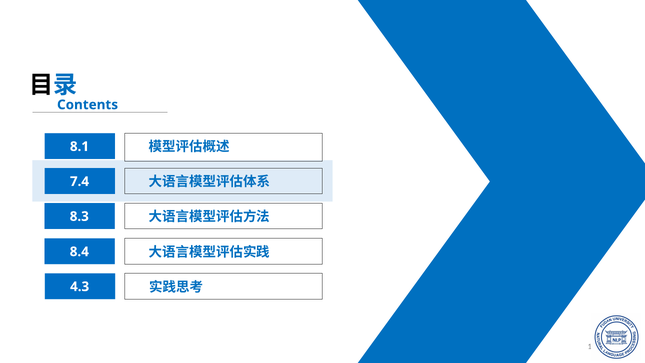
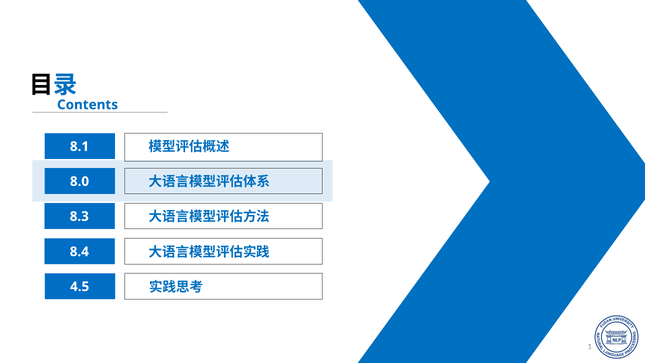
7.4: 7.4 -> 8.0 (79, 181)
4.3: 4.3 -> 4.5 (80, 287)
